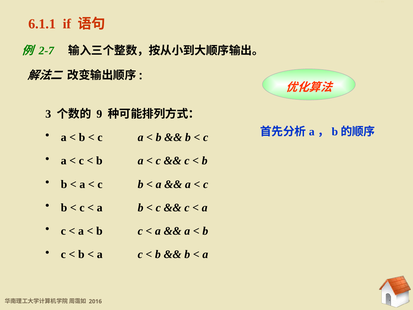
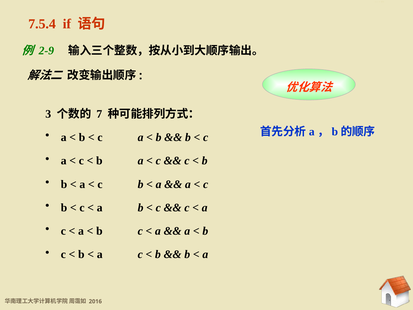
6.1.1: 6.1.1 -> 7.5.4 (42, 24)
2-7: 2-7 -> 2-9 (46, 51)
9: 9 -> 7 (99, 114)
